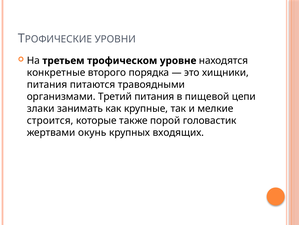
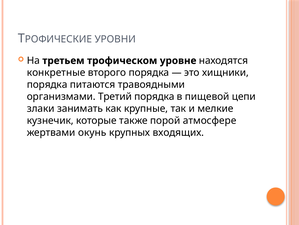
питания: питания -> порядка (47, 84)
Третий питания: питания -> порядка (154, 96)
строится: строится -> кузнечик (50, 120)
головастик: головастик -> атмосфере (210, 120)
